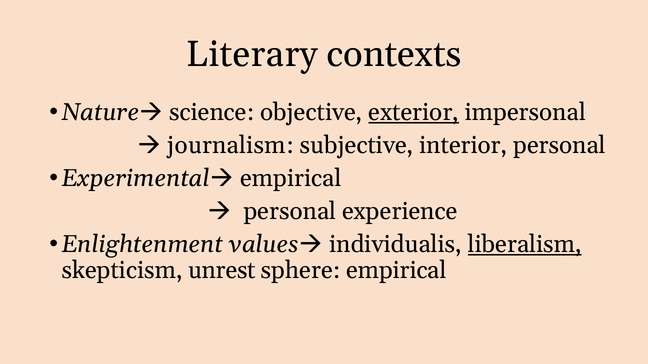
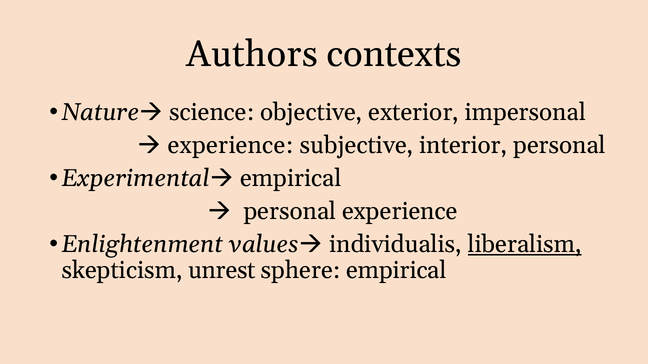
Literary: Literary -> Authors (252, 54)
exterior underline: present -> none (414, 112)
journalism: journalism -> experience (231, 145)
